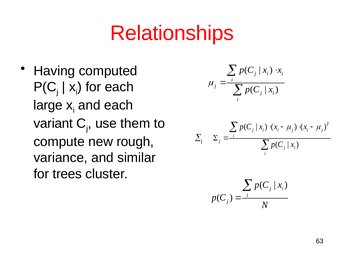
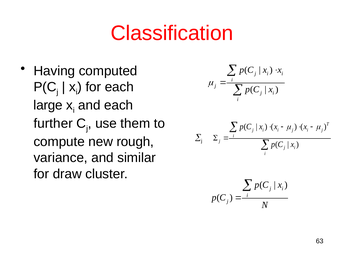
Relationships: Relationships -> Classification (172, 33)
variant: variant -> further (53, 123)
trees: trees -> draw (67, 174)
